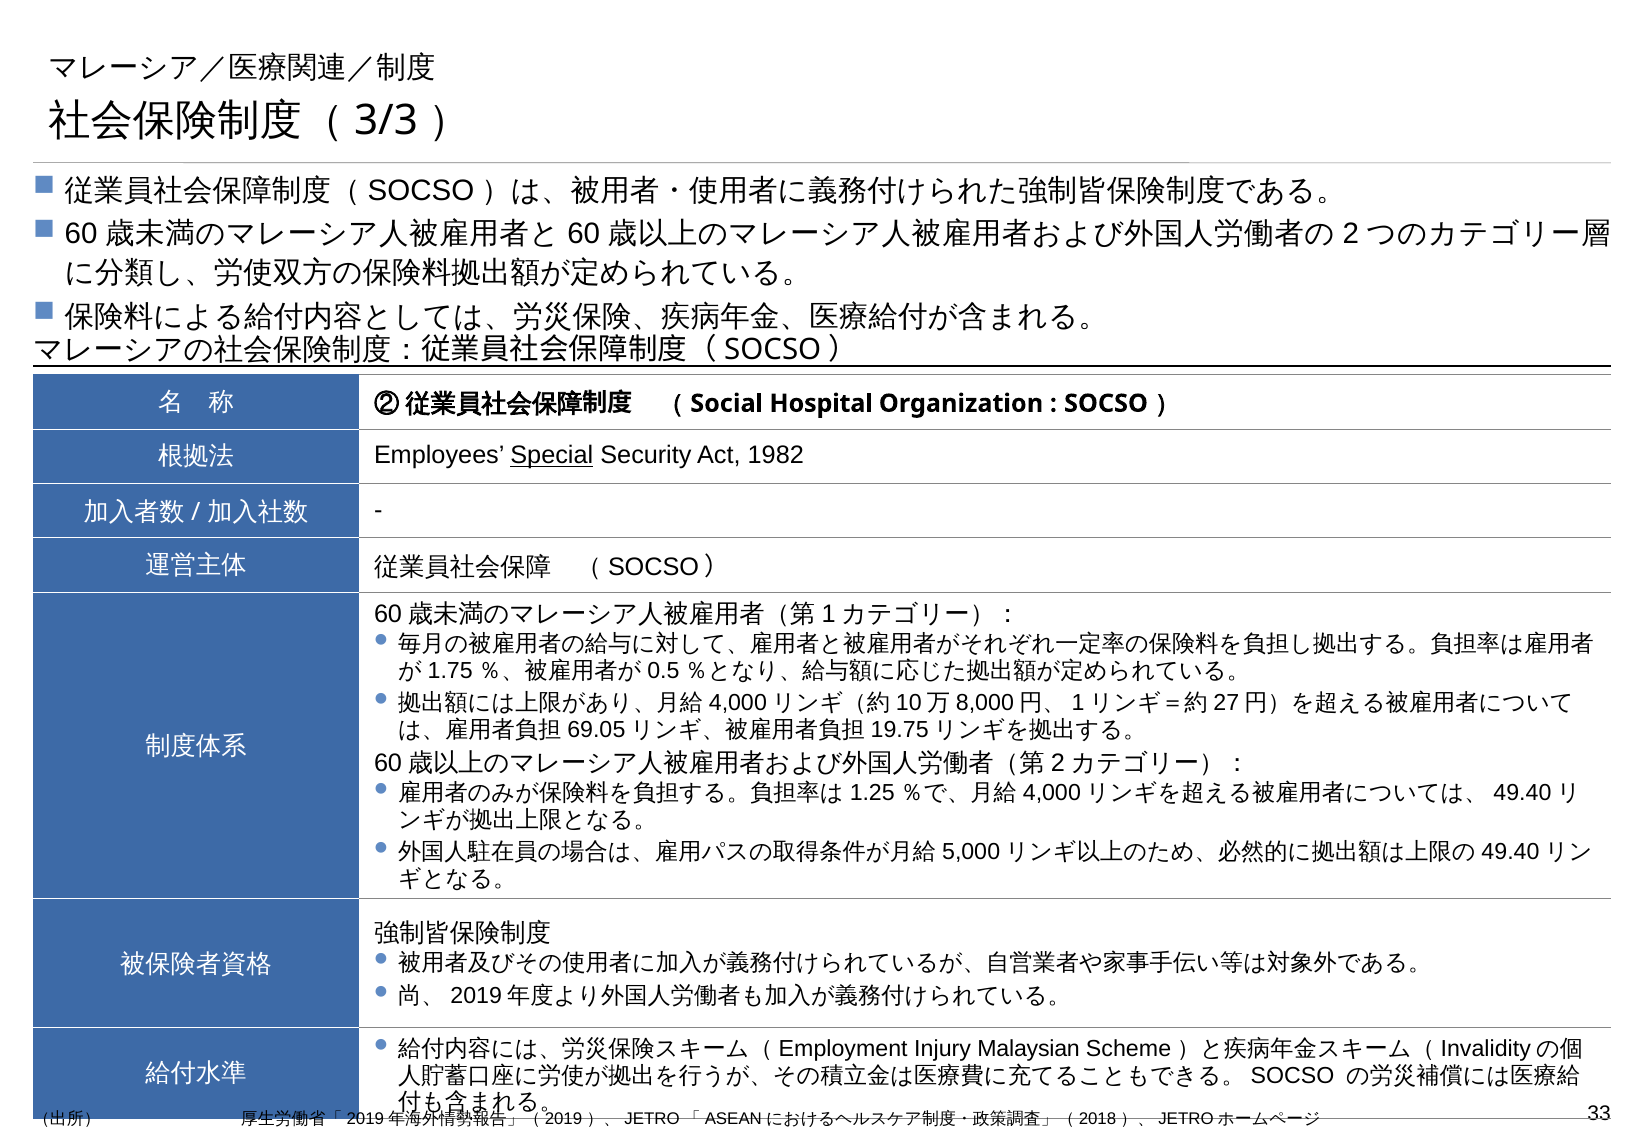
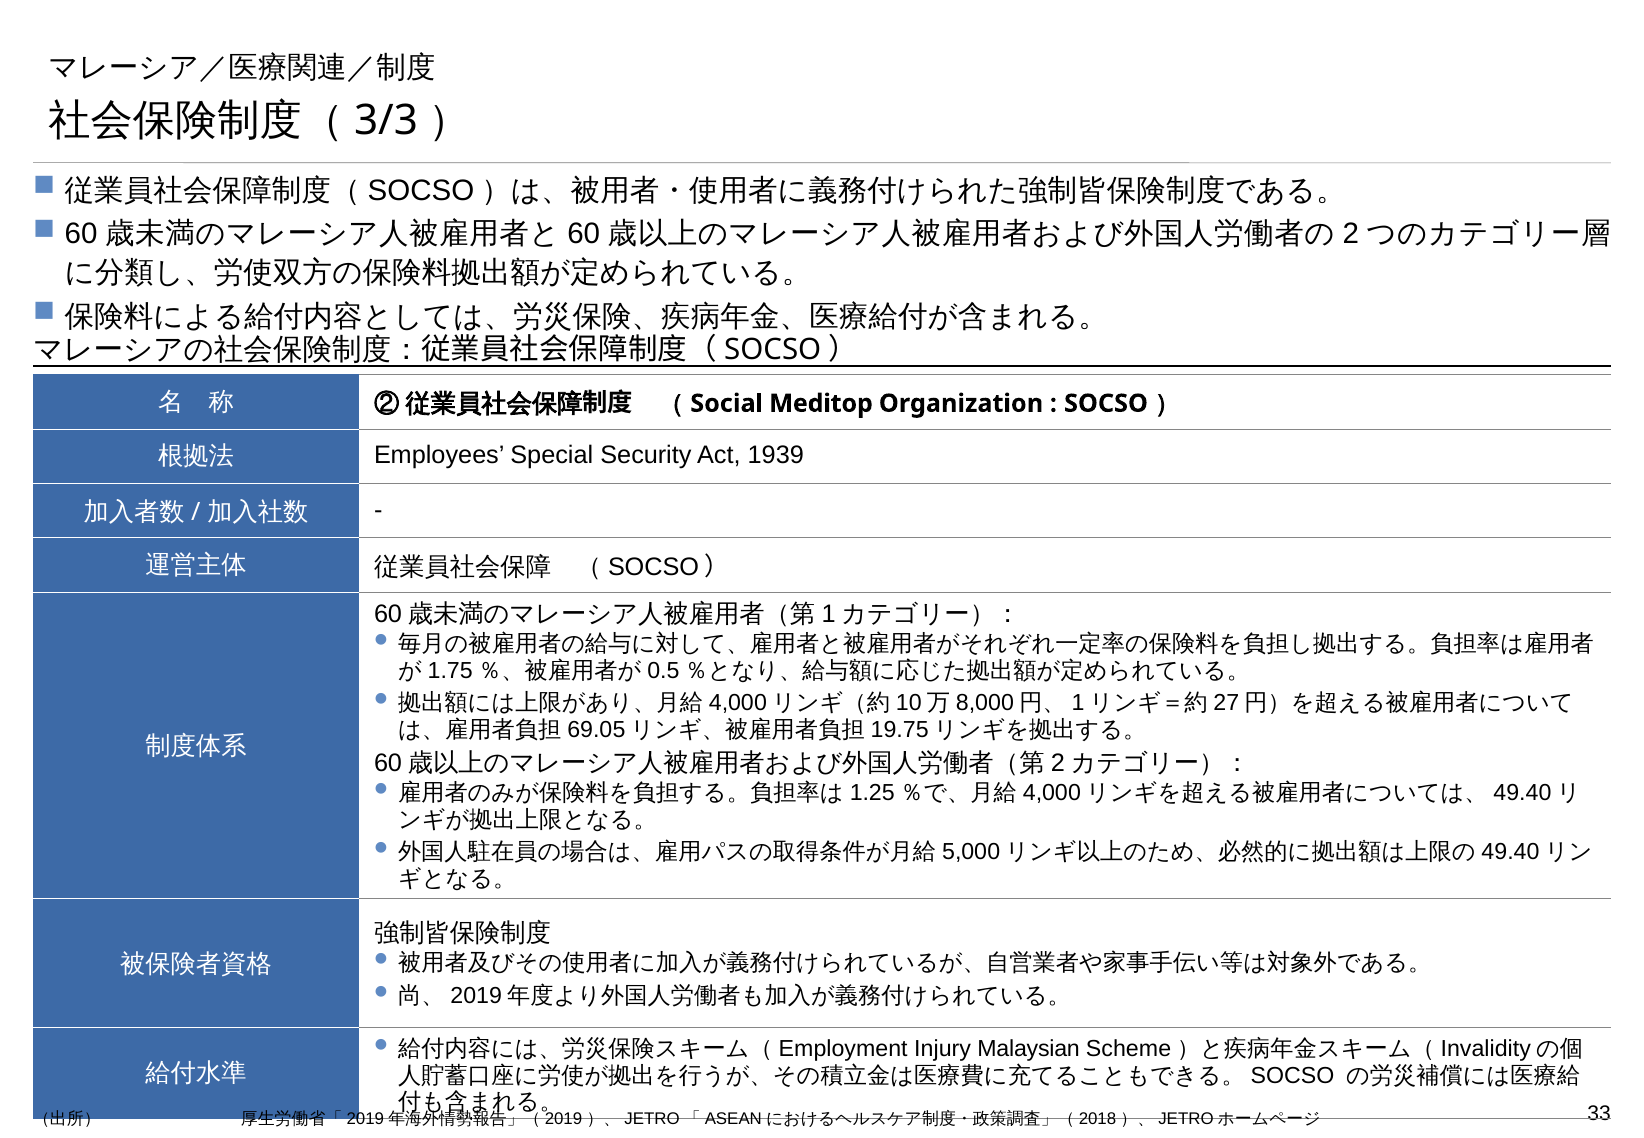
Hospital: Hospital -> Meditop (821, 403)
Special underline: present -> none (552, 456)
1982: 1982 -> 1939 (776, 456)
